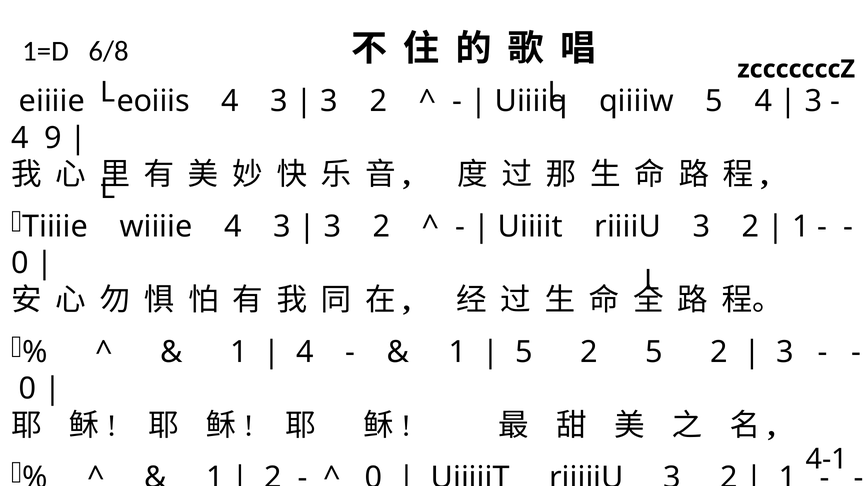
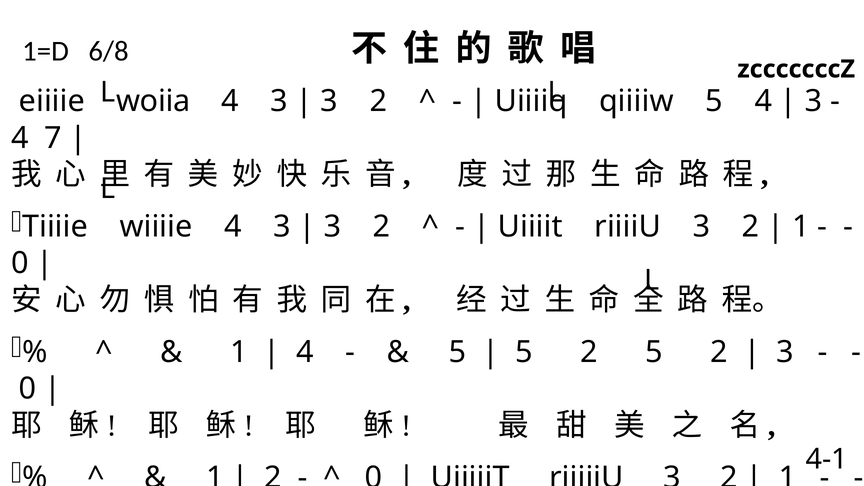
eoiiis: eoiiis -> woiia (153, 101)
9: 9 -> 7 (53, 138)
1: 1 -> 5 (458, 352)
